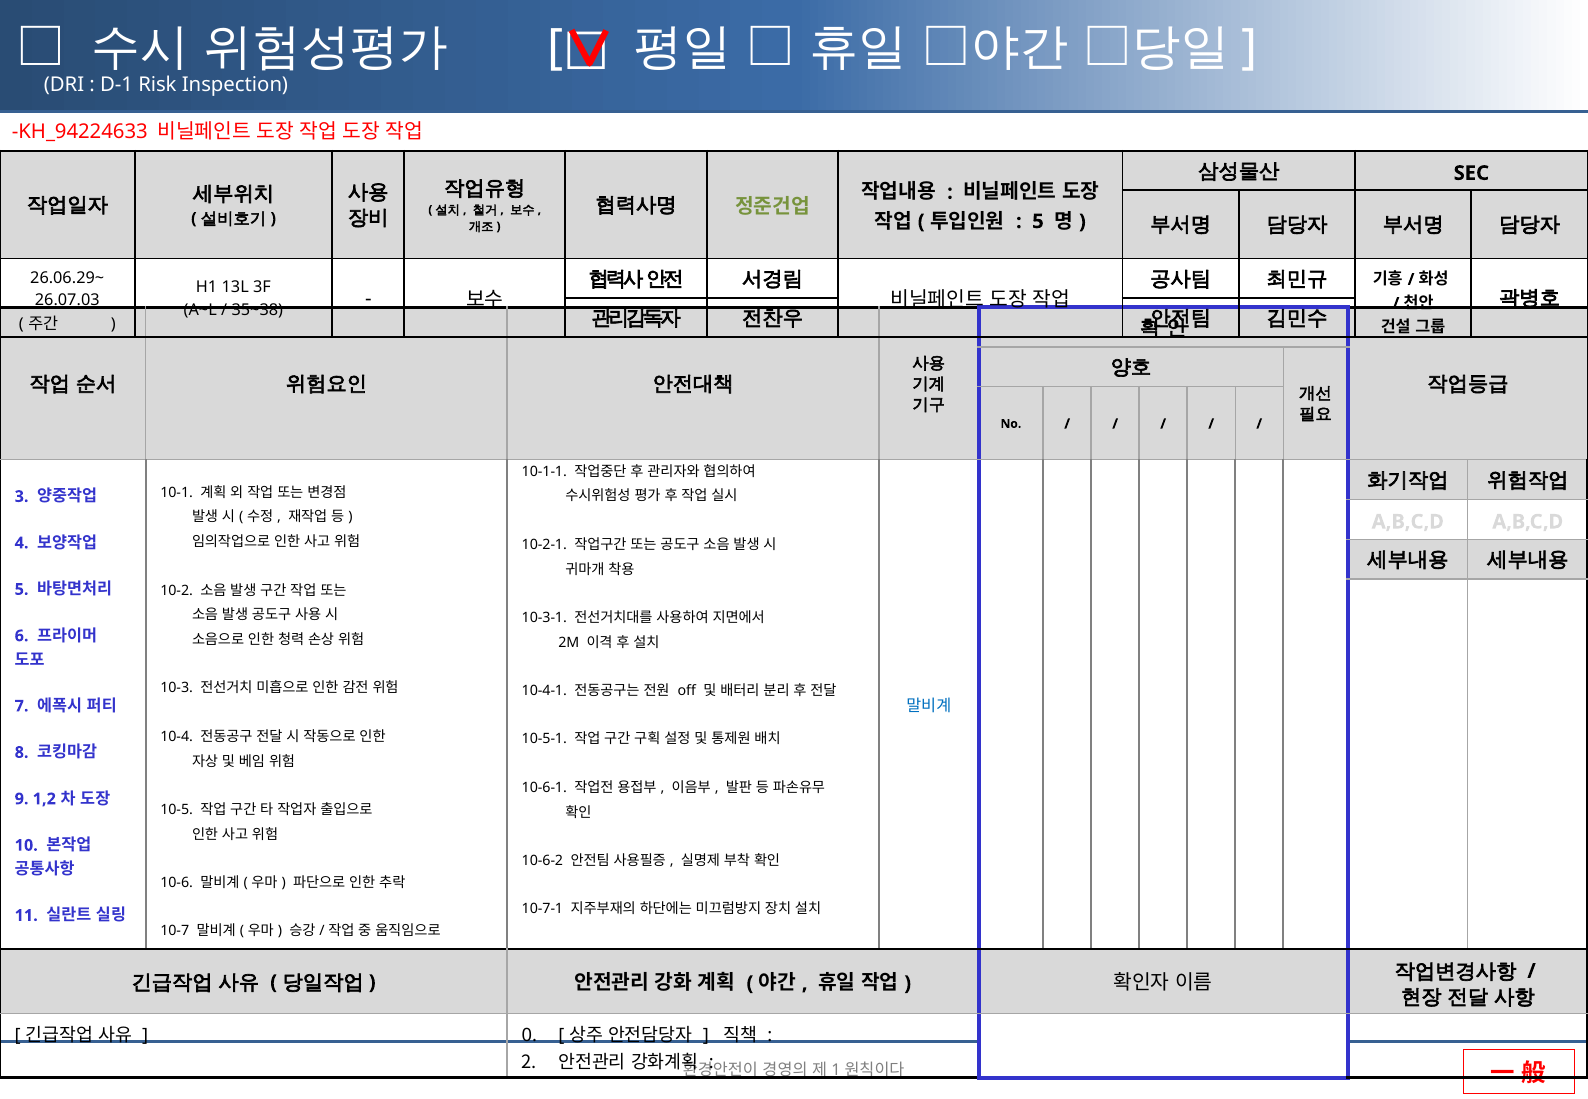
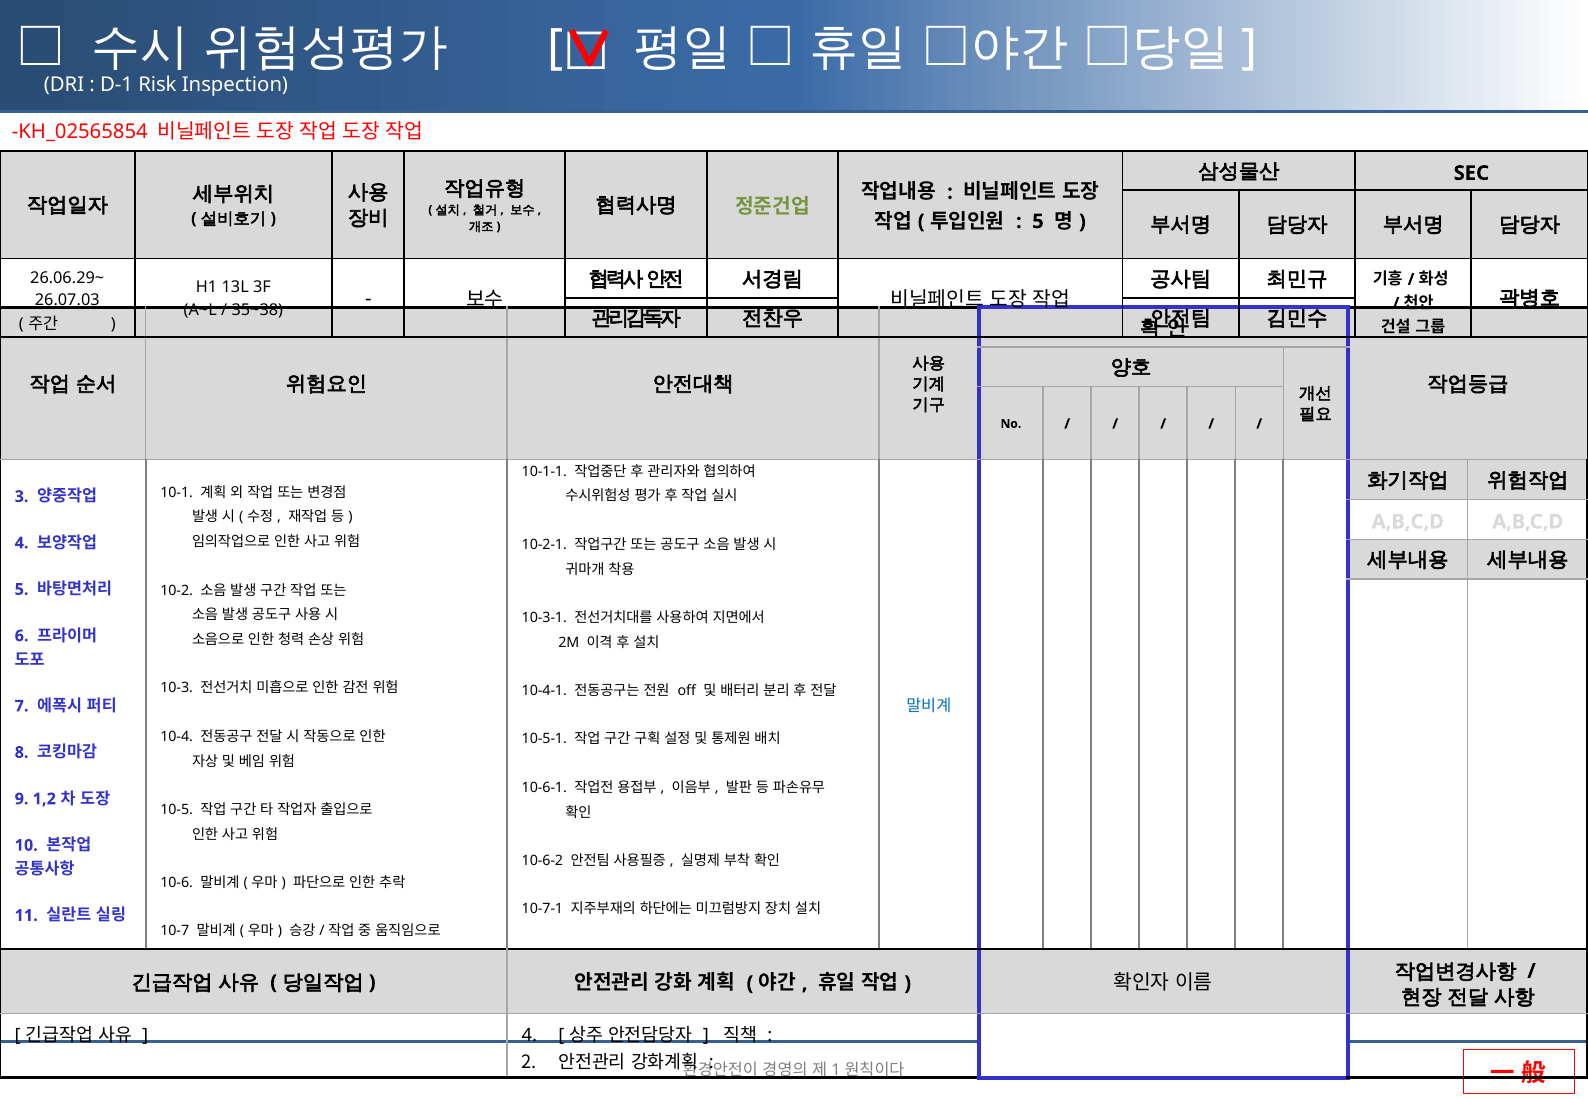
KH_94224633: KH_94224633 -> KH_02565854 (80, 132)
0: 0 -> 4 (529, 1036)
